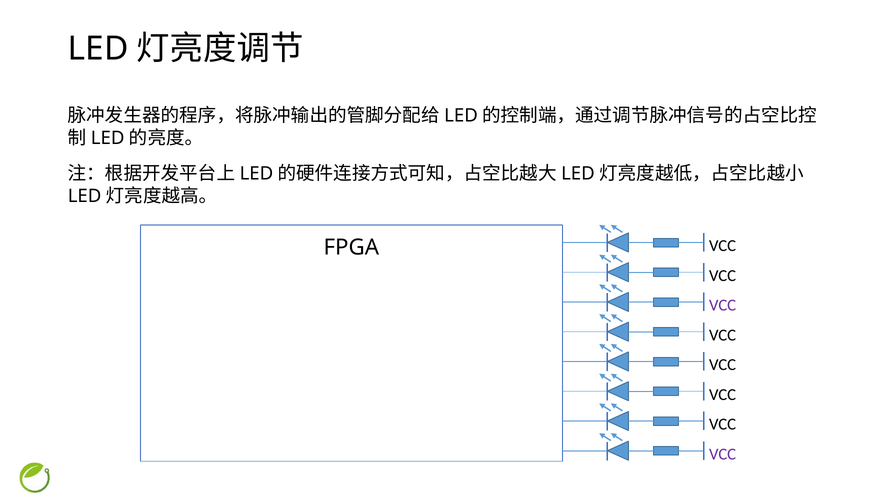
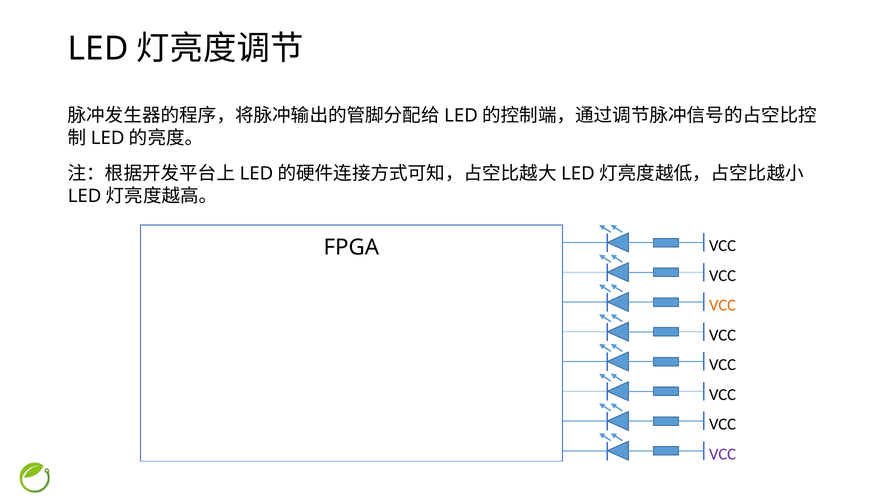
VCC colour: purple -> orange (723, 305)
